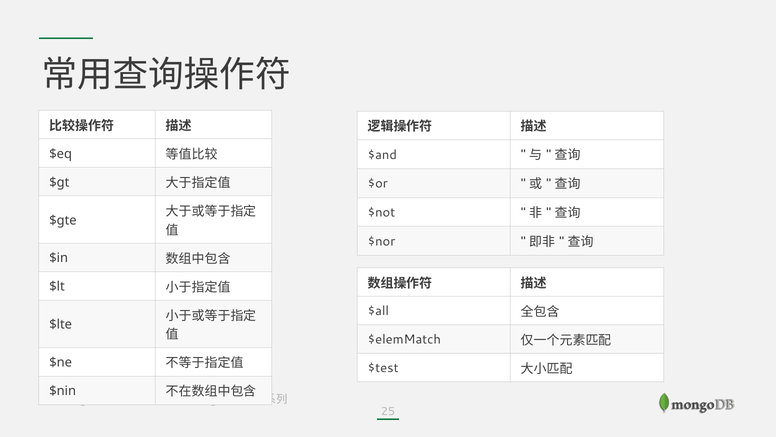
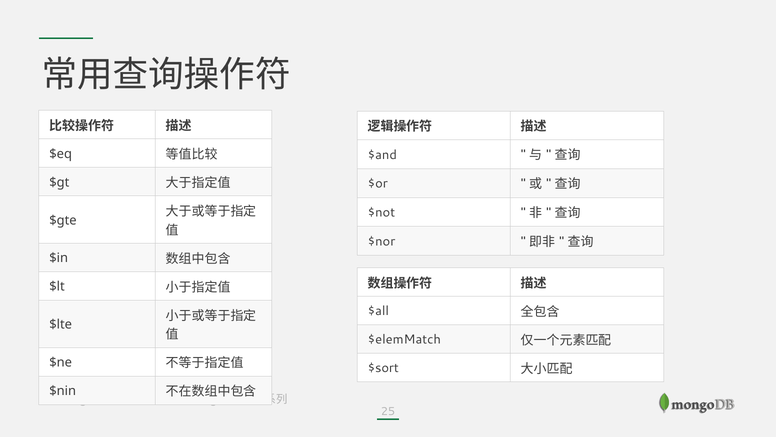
$test: $test -> $sort (383, 368)
